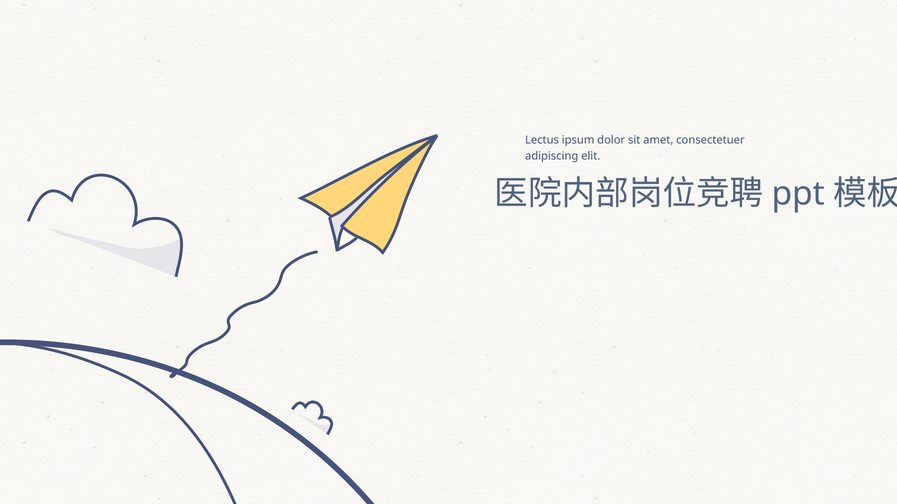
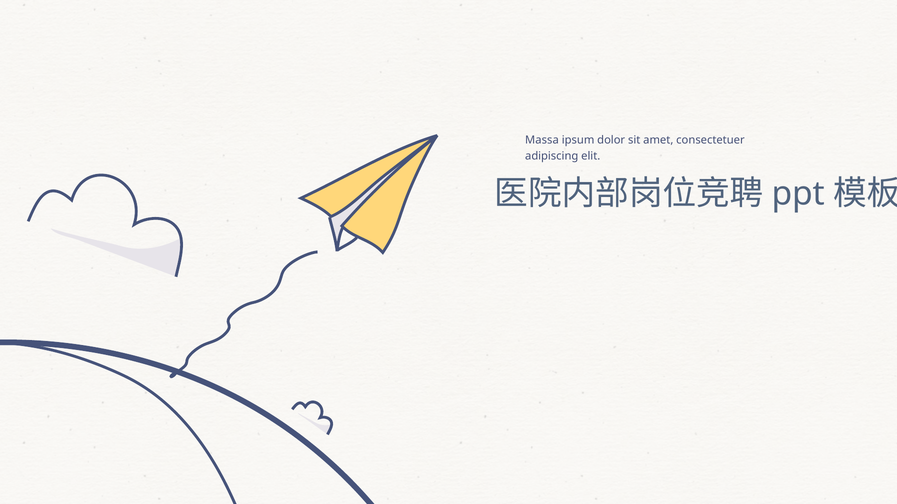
Lectus: Lectus -> Massa (542, 140)
